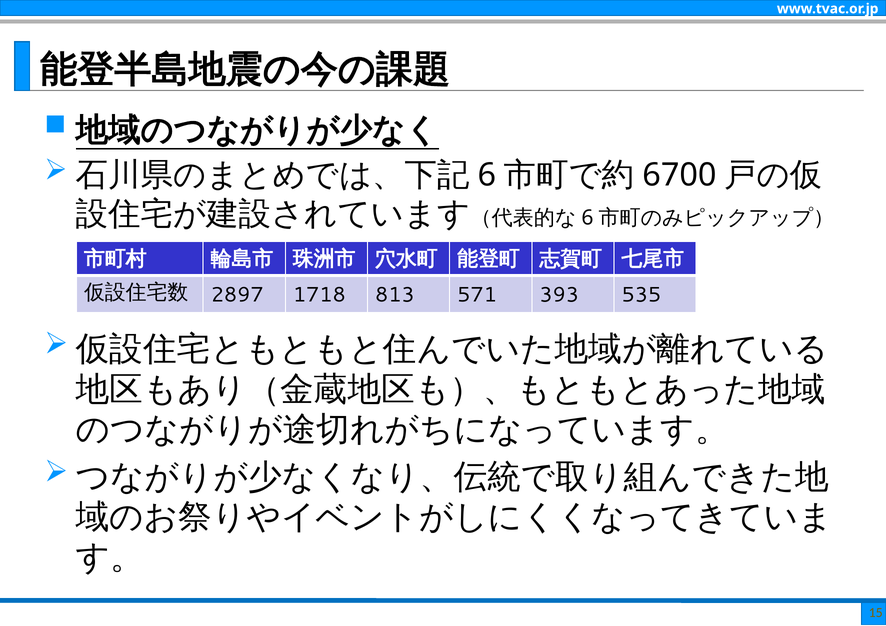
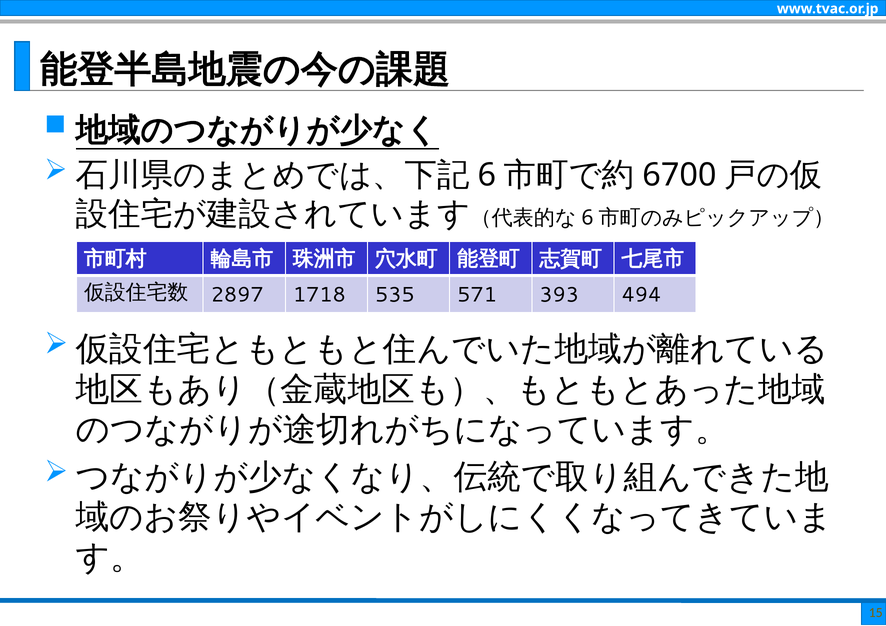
813: 813 -> 535 (395, 295)
535: 535 -> 494 (641, 295)
